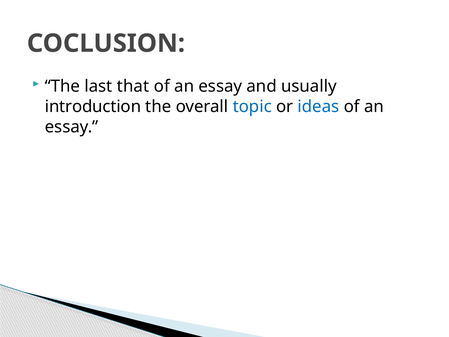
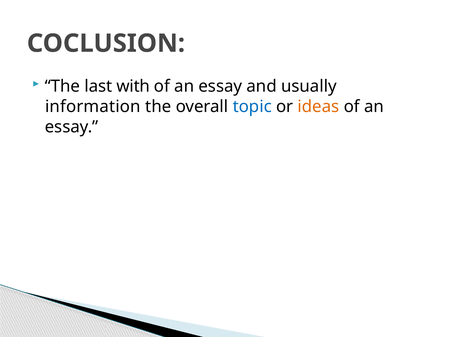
that: that -> with (133, 86)
introduction: introduction -> information (93, 106)
ideas colour: blue -> orange (318, 106)
